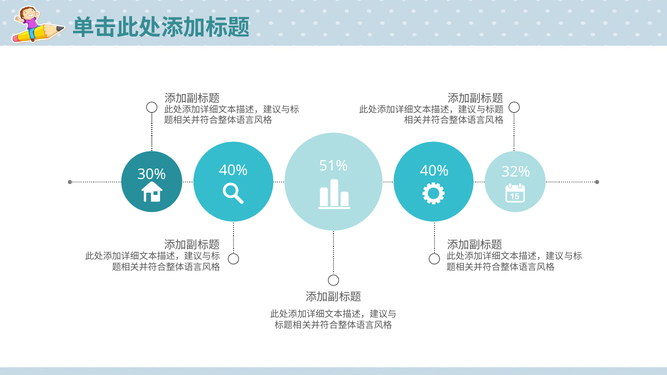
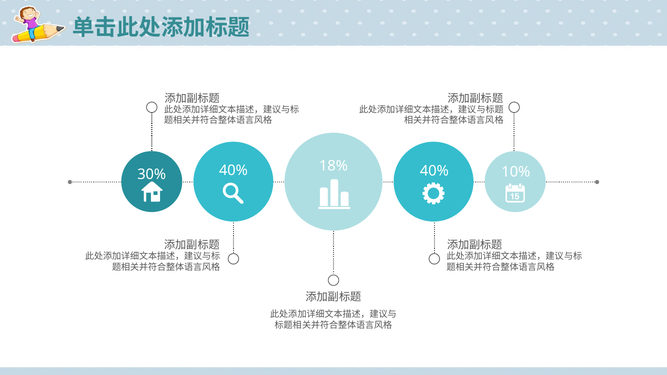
51%: 51% -> 18% (334, 166)
32%: 32% -> 10% (516, 172)
